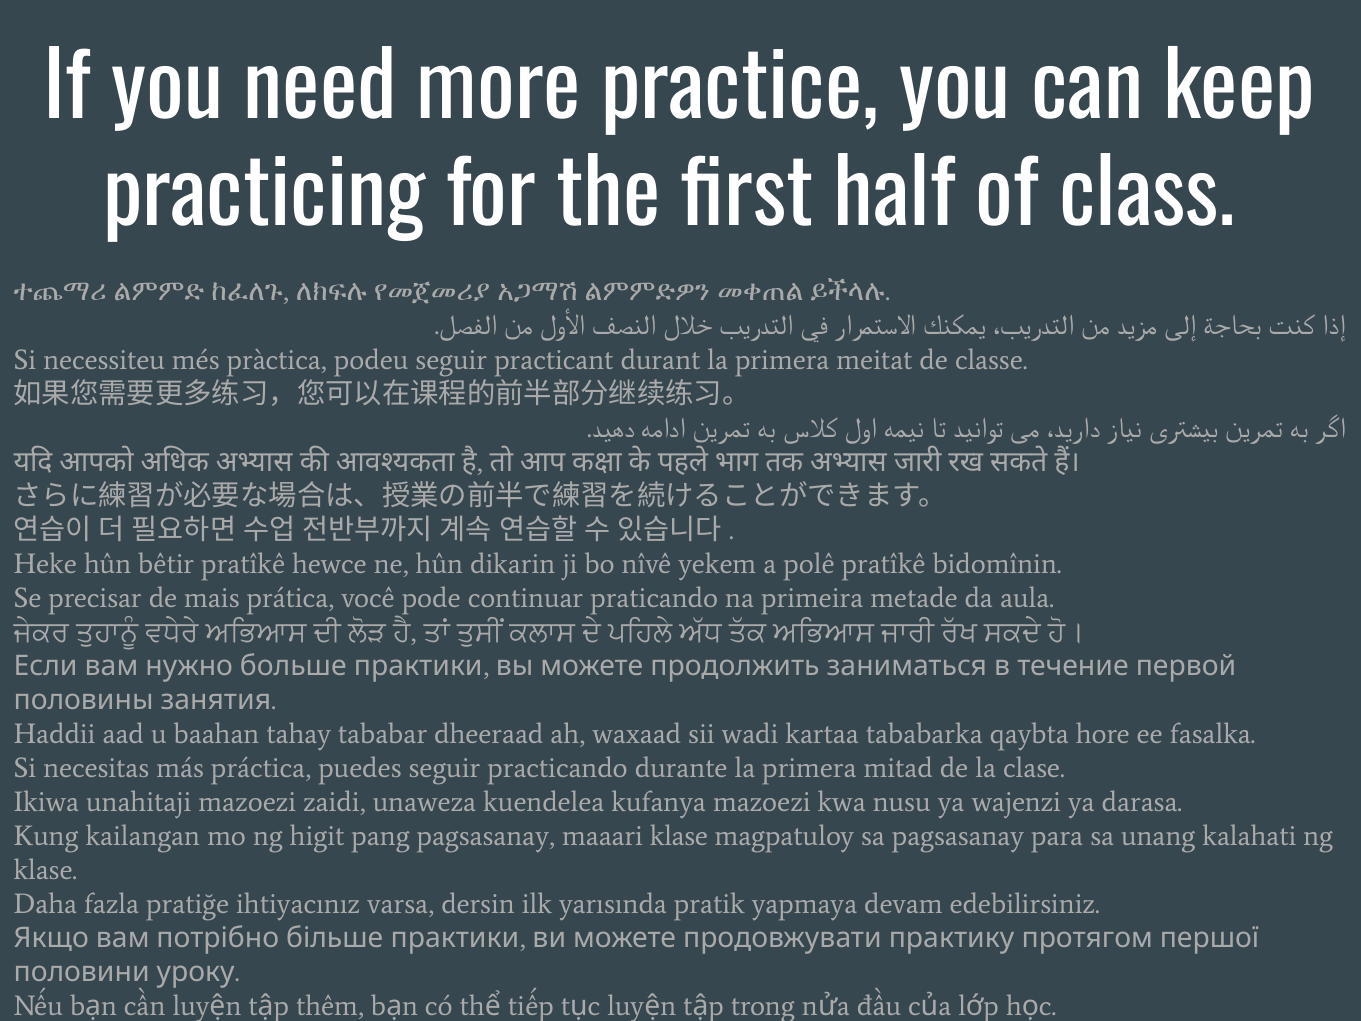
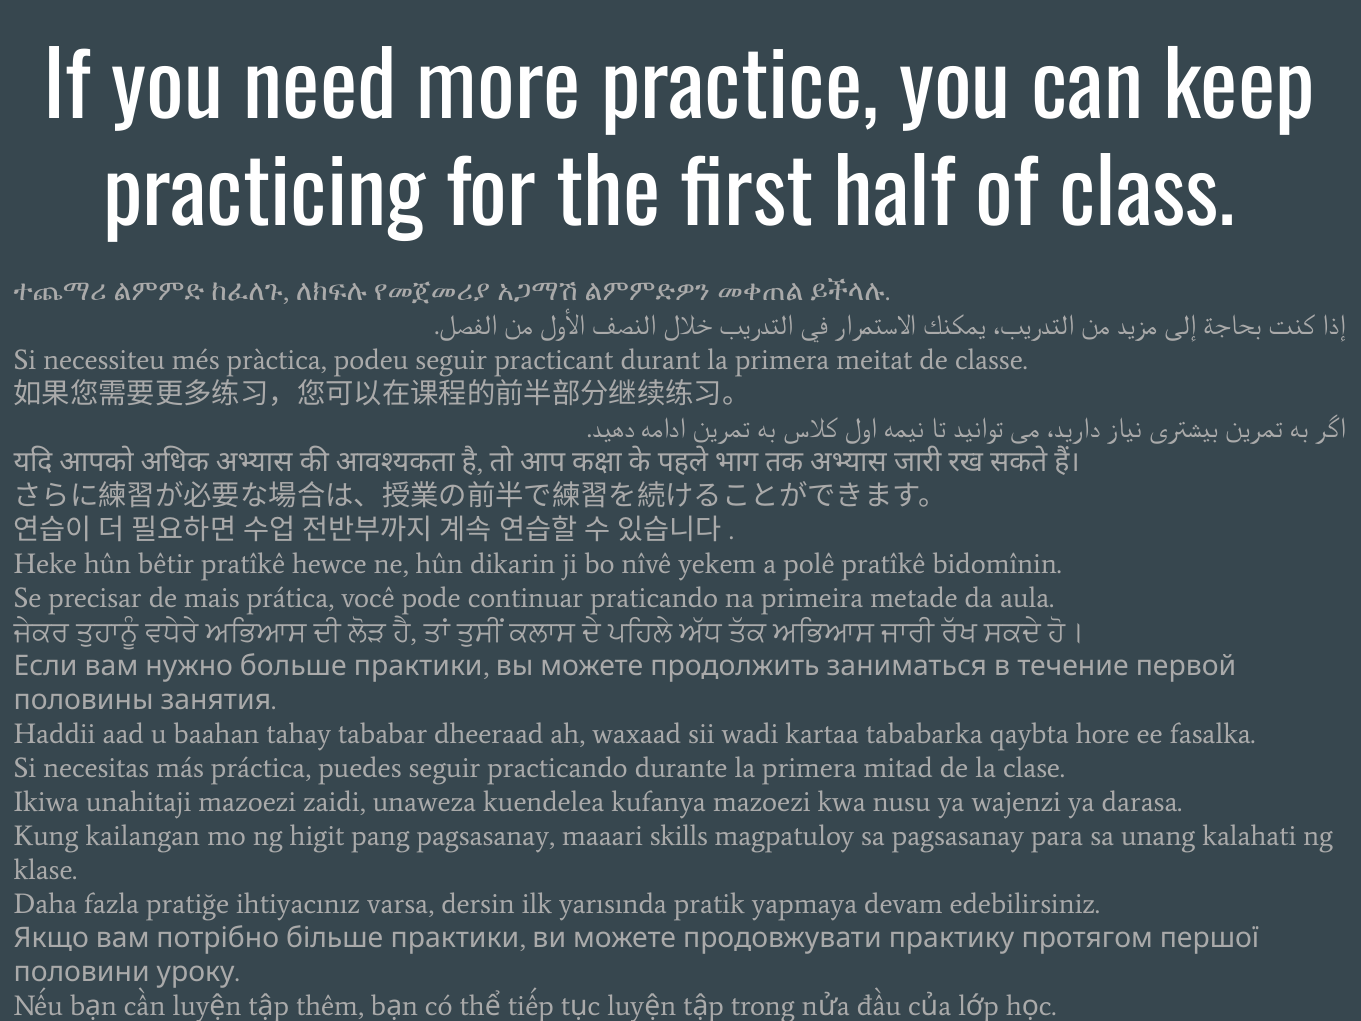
maaari klase: klase -> skills (679, 836)
